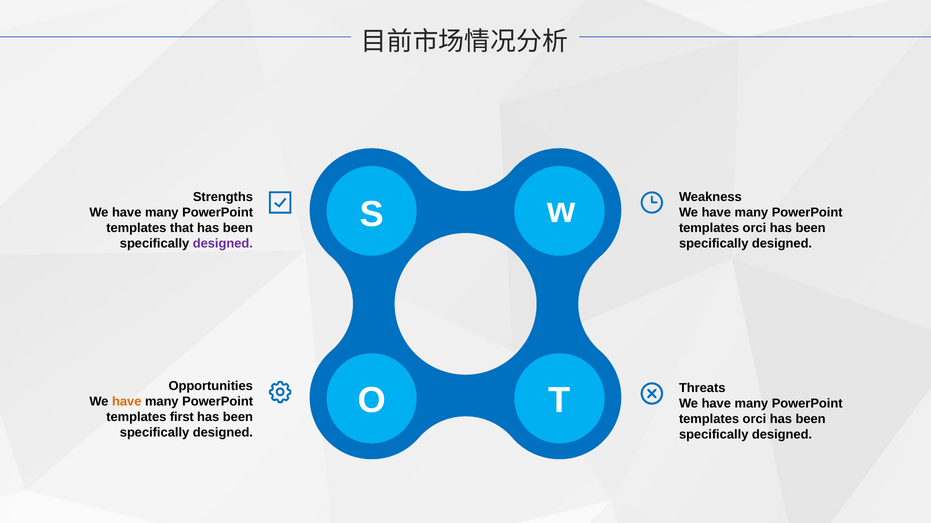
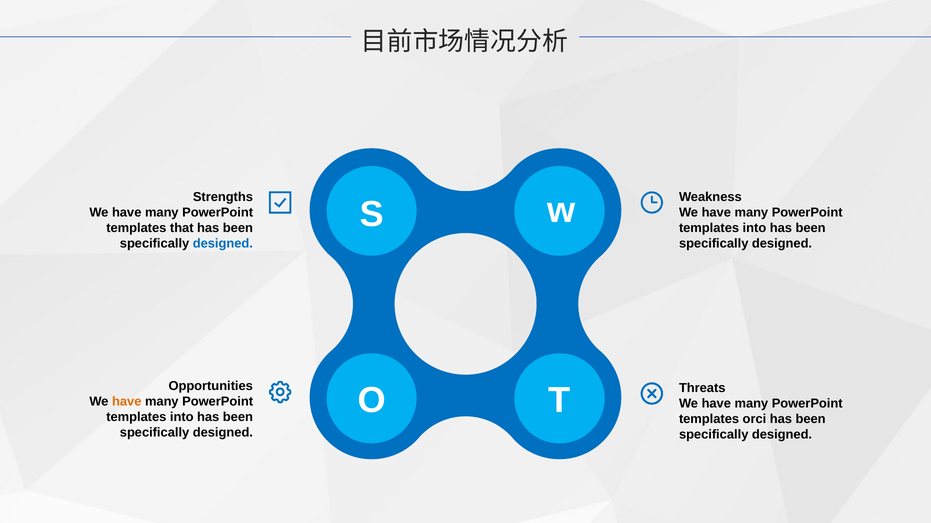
orci: orci -> into (754, 228)
designed colour: purple -> blue (223, 244)
first: first -> into (182, 418)
